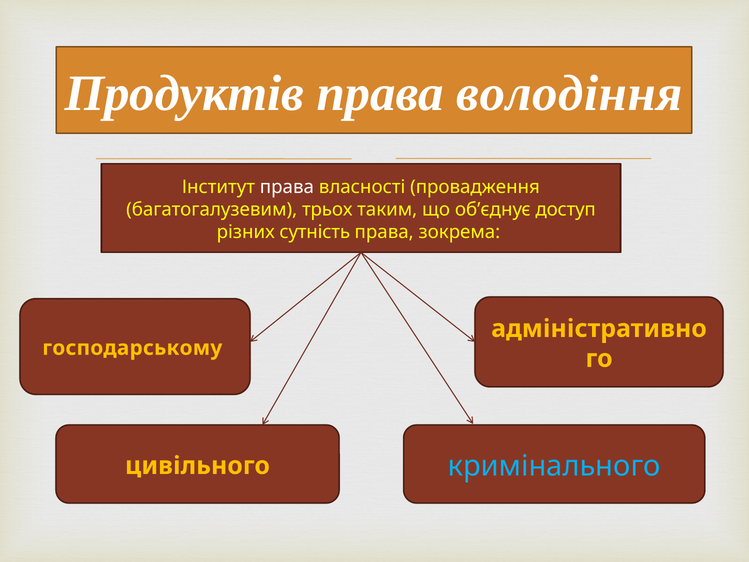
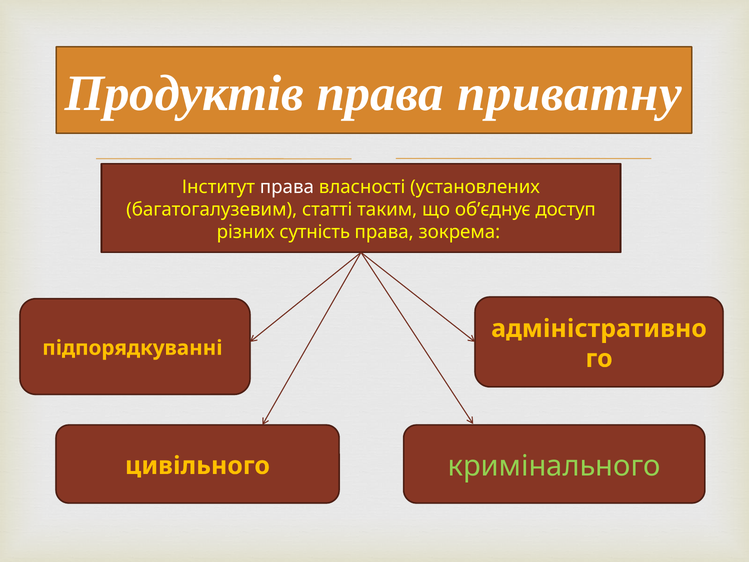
володіння: володіння -> приватну (570, 93)
провадження: провадження -> установлених (475, 187)
трьох: трьох -> статті (327, 209)
господарському: господарському -> підпорядкуванні (132, 348)
кримінального colour: light blue -> light green (554, 466)
